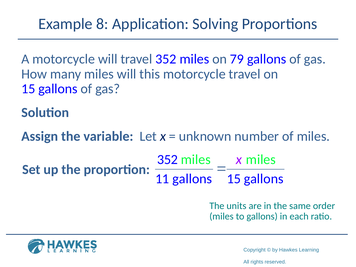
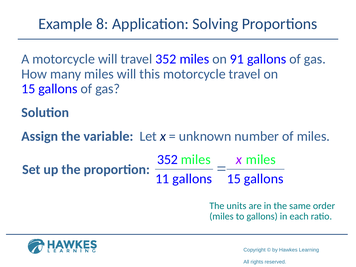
79: 79 -> 91 (237, 59)
